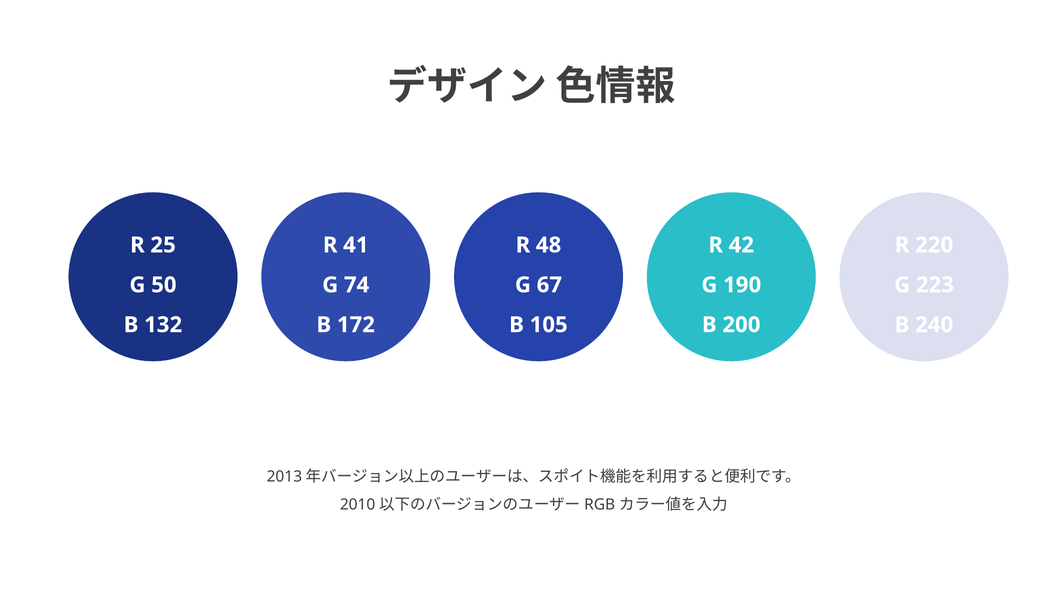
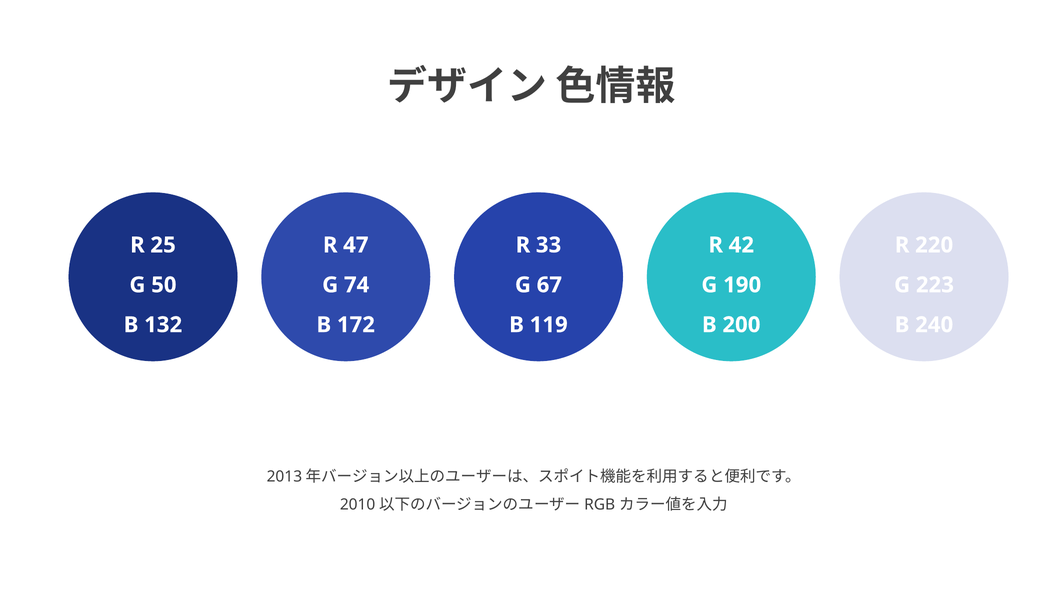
41: 41 -> 47 (356, 245)
48: 48 -> 33 (549, 245)
105: 105 -> 119 (549, 325)
